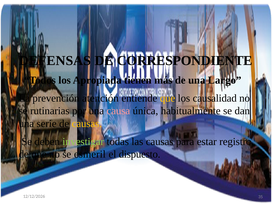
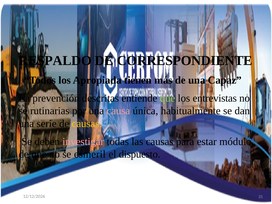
DEFENSAS: DEFENSAS -> RESPALDO (55, 61)
Largo: Largo -> Capaz (225, 80)
atención: atención -> descritas (100, 98)
que colour: yellow -> light green (168, 98)
causalidad: causalidad -> entrevistas (215, 98)
investigar colour: light green -> pink (83, 142)
registro: registro -> módulo (235, 142)
